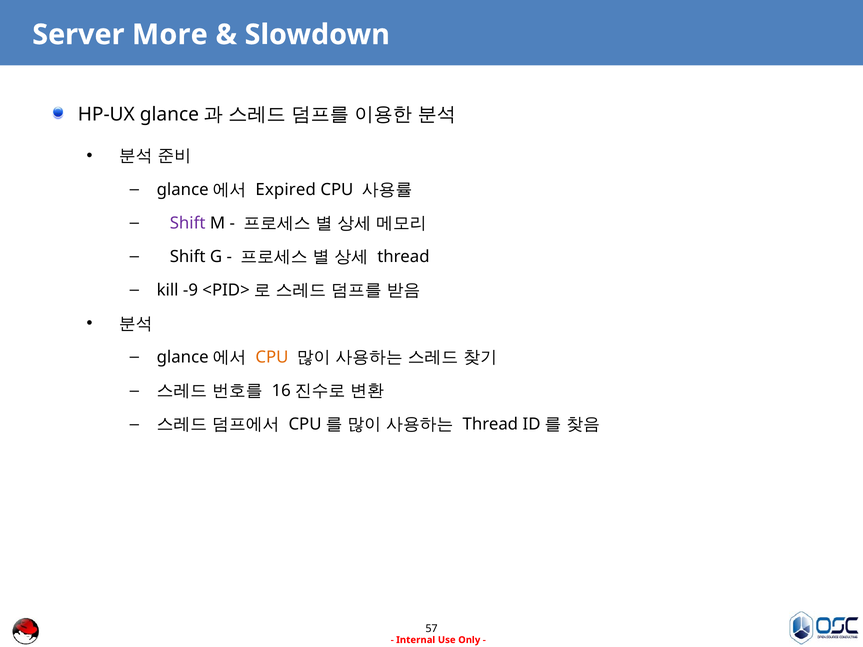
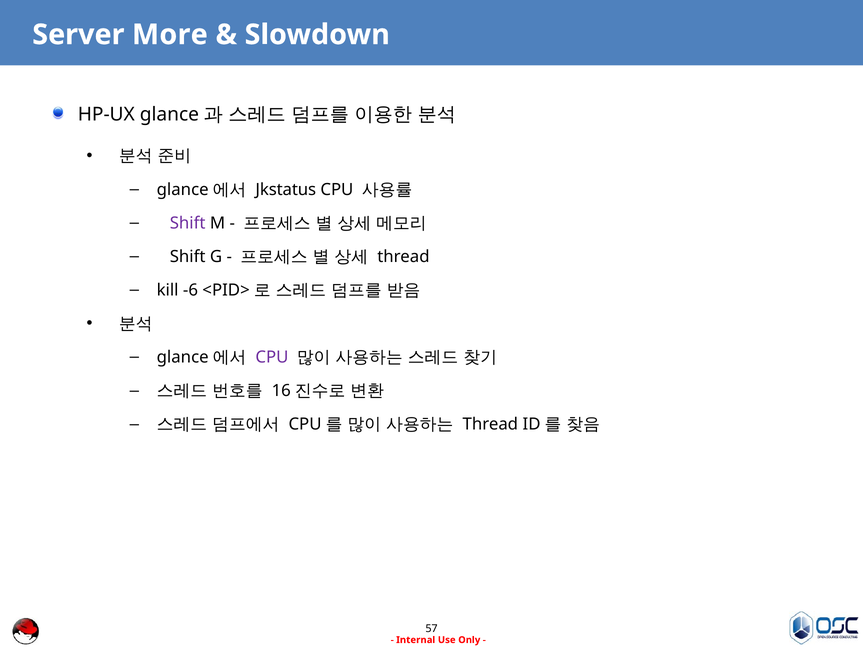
Expired: Expired -> Jkstatus (286, 190)
-9: -9 -> -6 (191, 290)
CPU colour: orange -> purple (272, 357)
